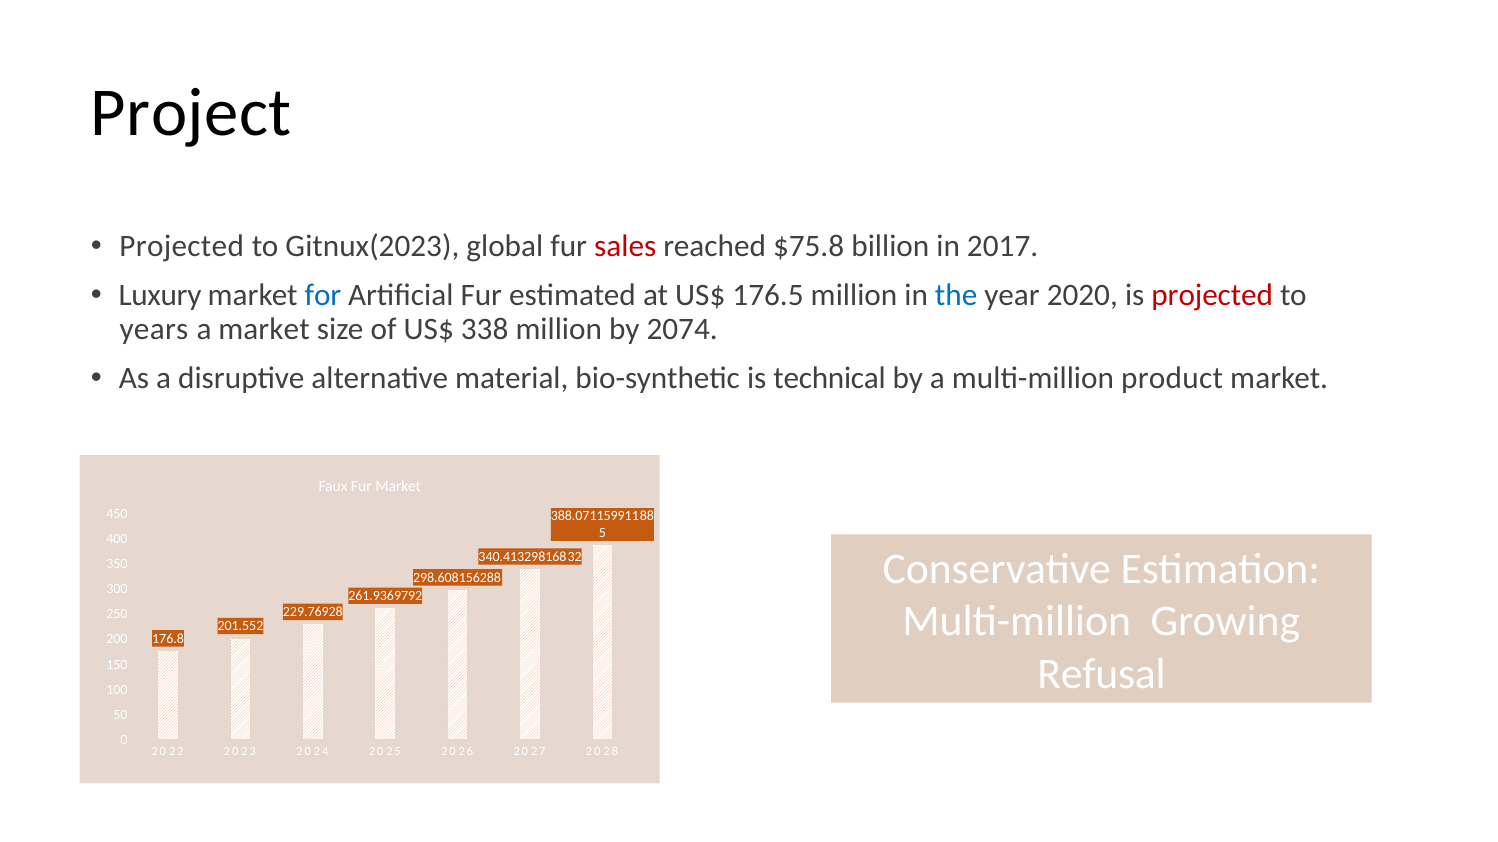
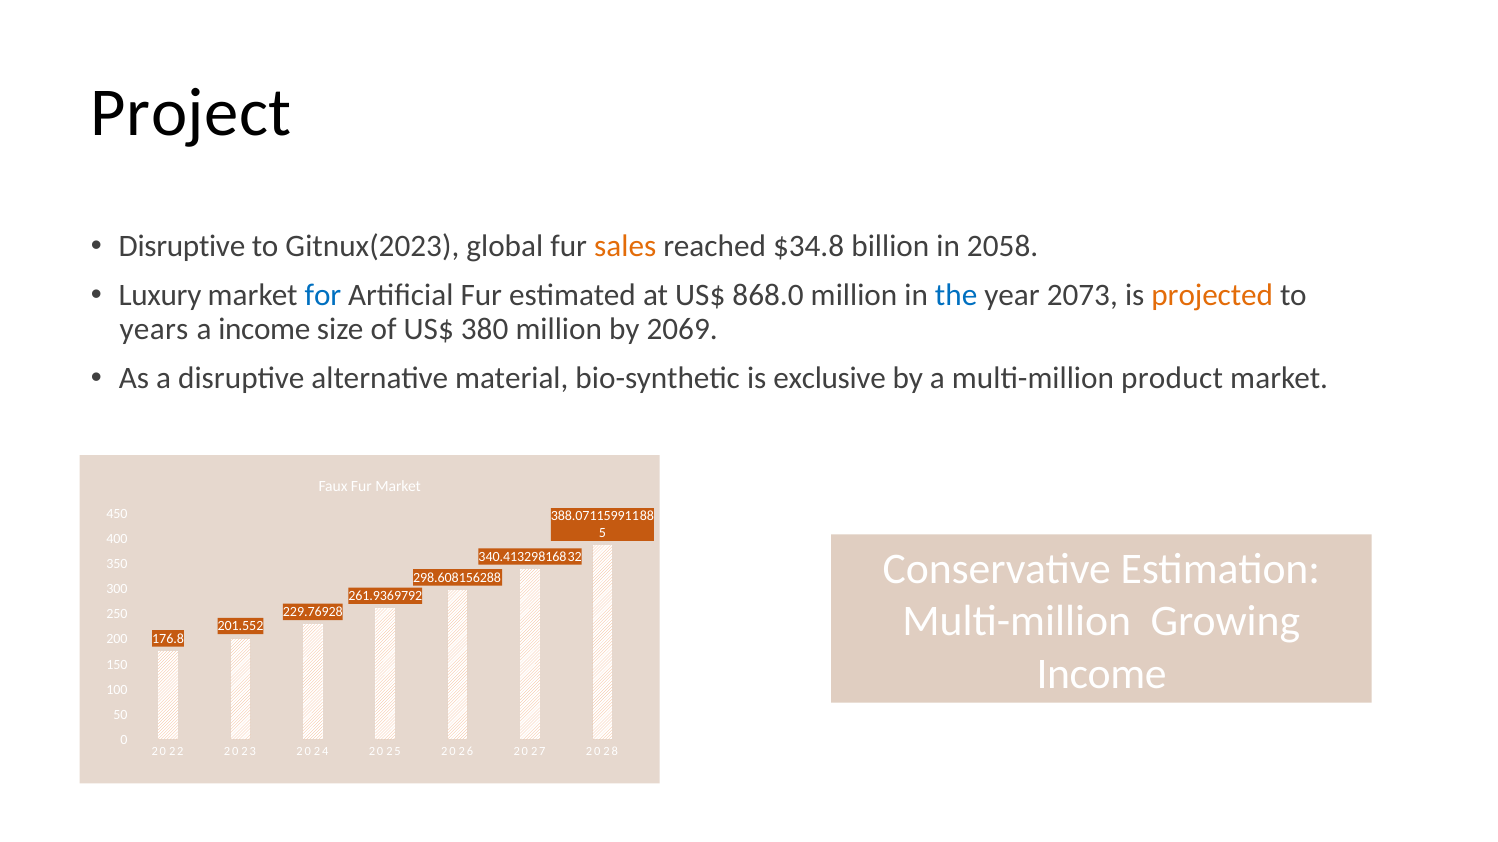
Projected: Projected -> Disruptive (182, 247)
sales colour: red -> orange (625, 247)
$75.8: $75.8 -> $34.8 (809, 247)
2017: 2017 -> 2058 (1003, 247)
176.5: 176.5 -> 868.0 (768, 296)
2020: 2020 -> 2073 (1082, 296)
projected colour: red -> orange (1212, 296)
a market: market -> income (264, 330)
338: 338 -> 380 (485, 330)
2074: 2074 -> 2069 (682, 330)
technical: technical -> exclusive (830, 379)
Refusal: Refusal -> Income (1102, 674)
